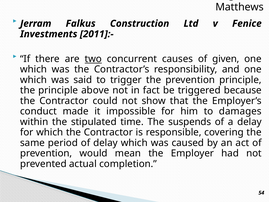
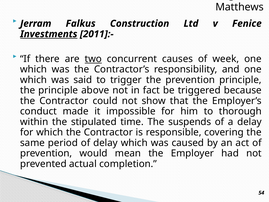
Investments underline: none -> present (49, 34)
given: given -> week (226, 59)
damages: damages -> thorough (240, 111)
